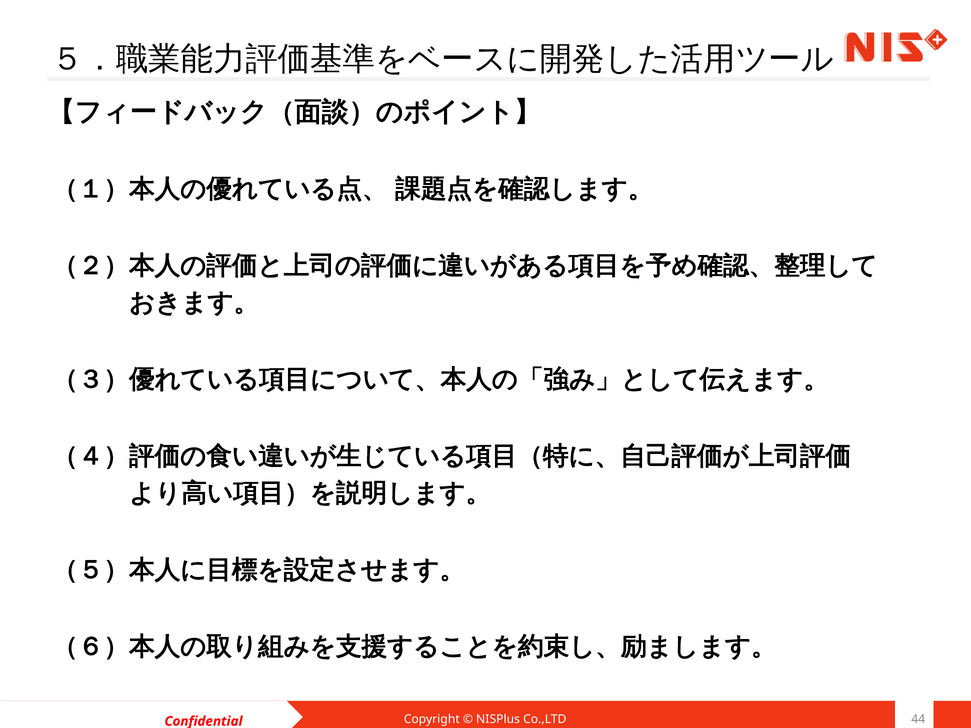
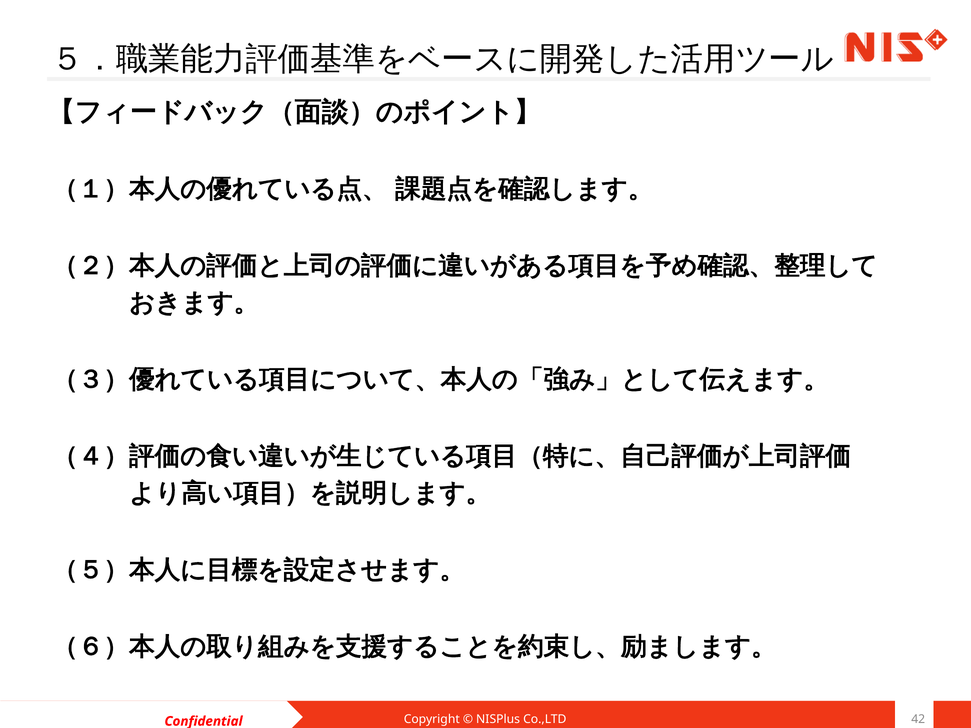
44: 44 -> 42 (918, 719)
